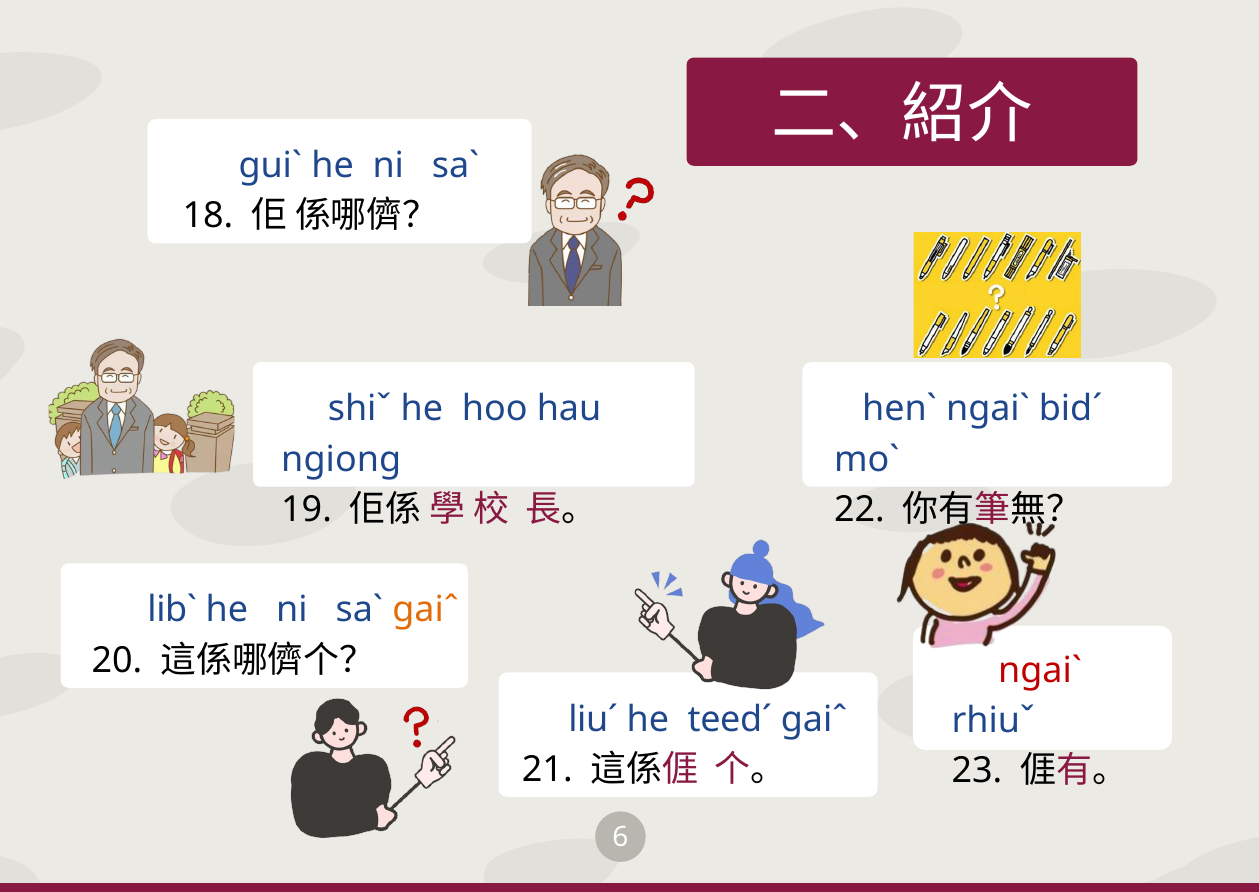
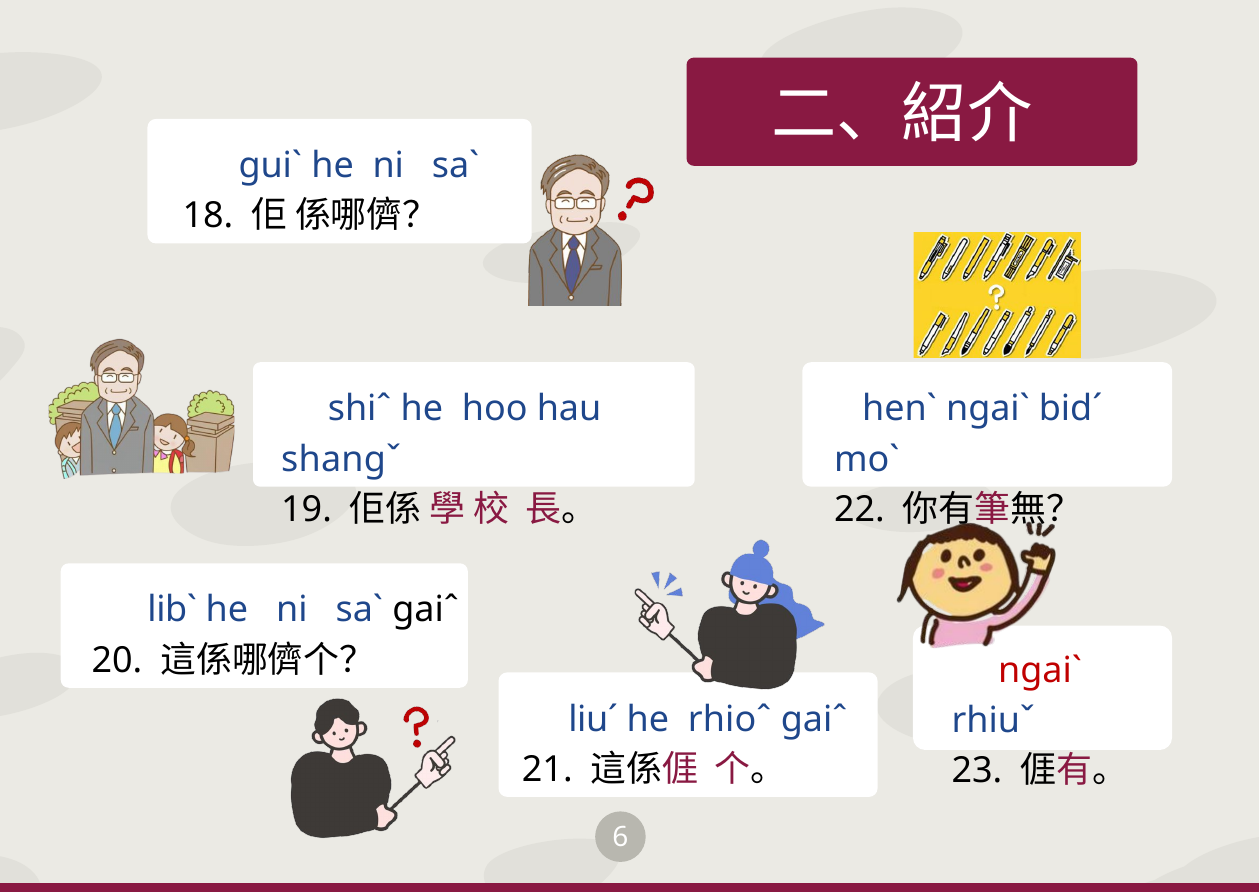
shiˇ: shiˇ -> shiˆ (360, 409)
ngiong: ngiong -> shangˇ (341, 459)
gaiˆ colour: orange -> black (426, 610)
teedˊ: teedˊ -> rhioˆ (730, 719)
